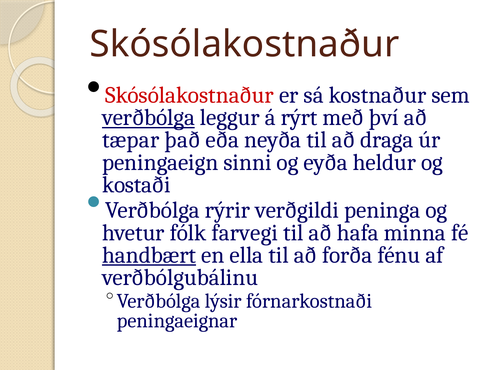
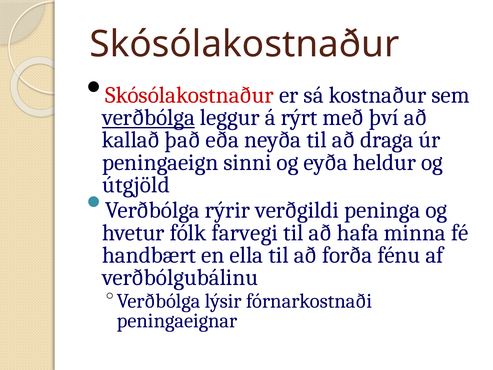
tæpar: tæpar -> kallað (131, 140)
kostaði: kostaði -> útgjöld (136, 185)
handbært underline: present -> none (149, 255)
